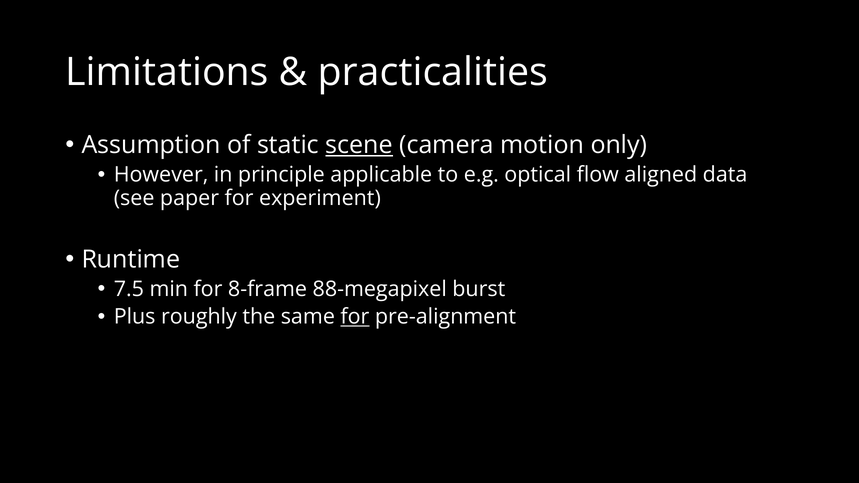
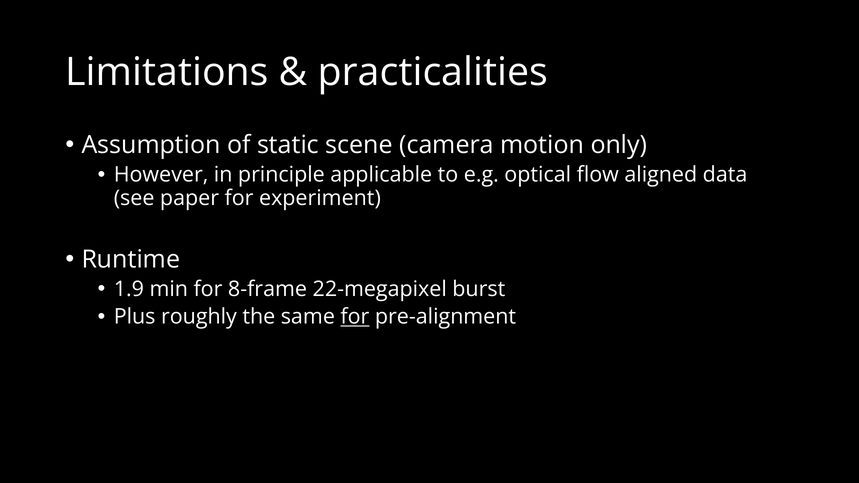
scene underline: present -> none (359, 145)
7.5: 7.5 -> 1.9 (129, 289)
88-megapixel: 88-megapixel -> 22-megapixel (380, 289)
